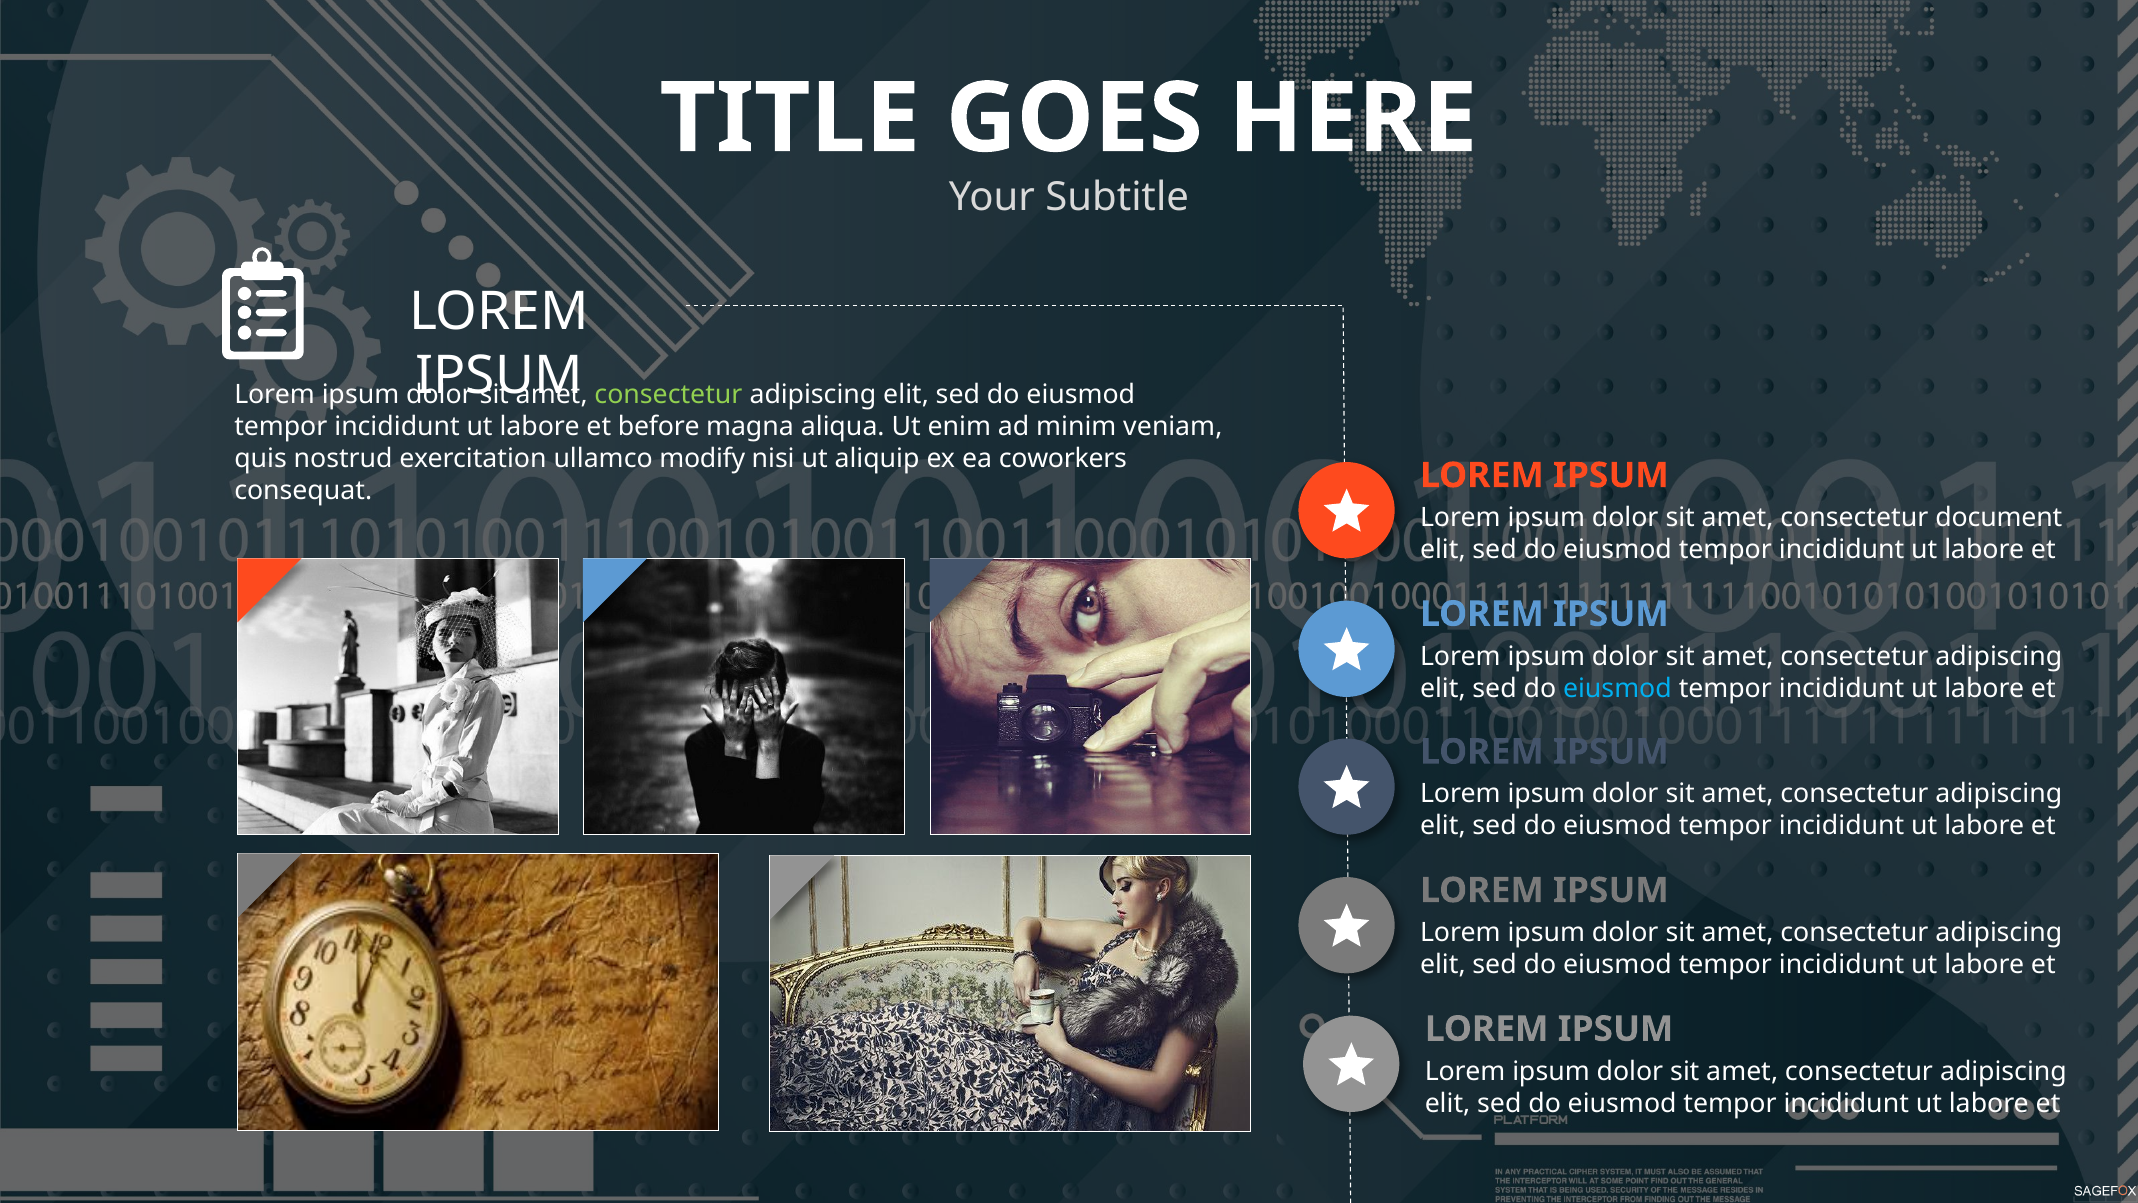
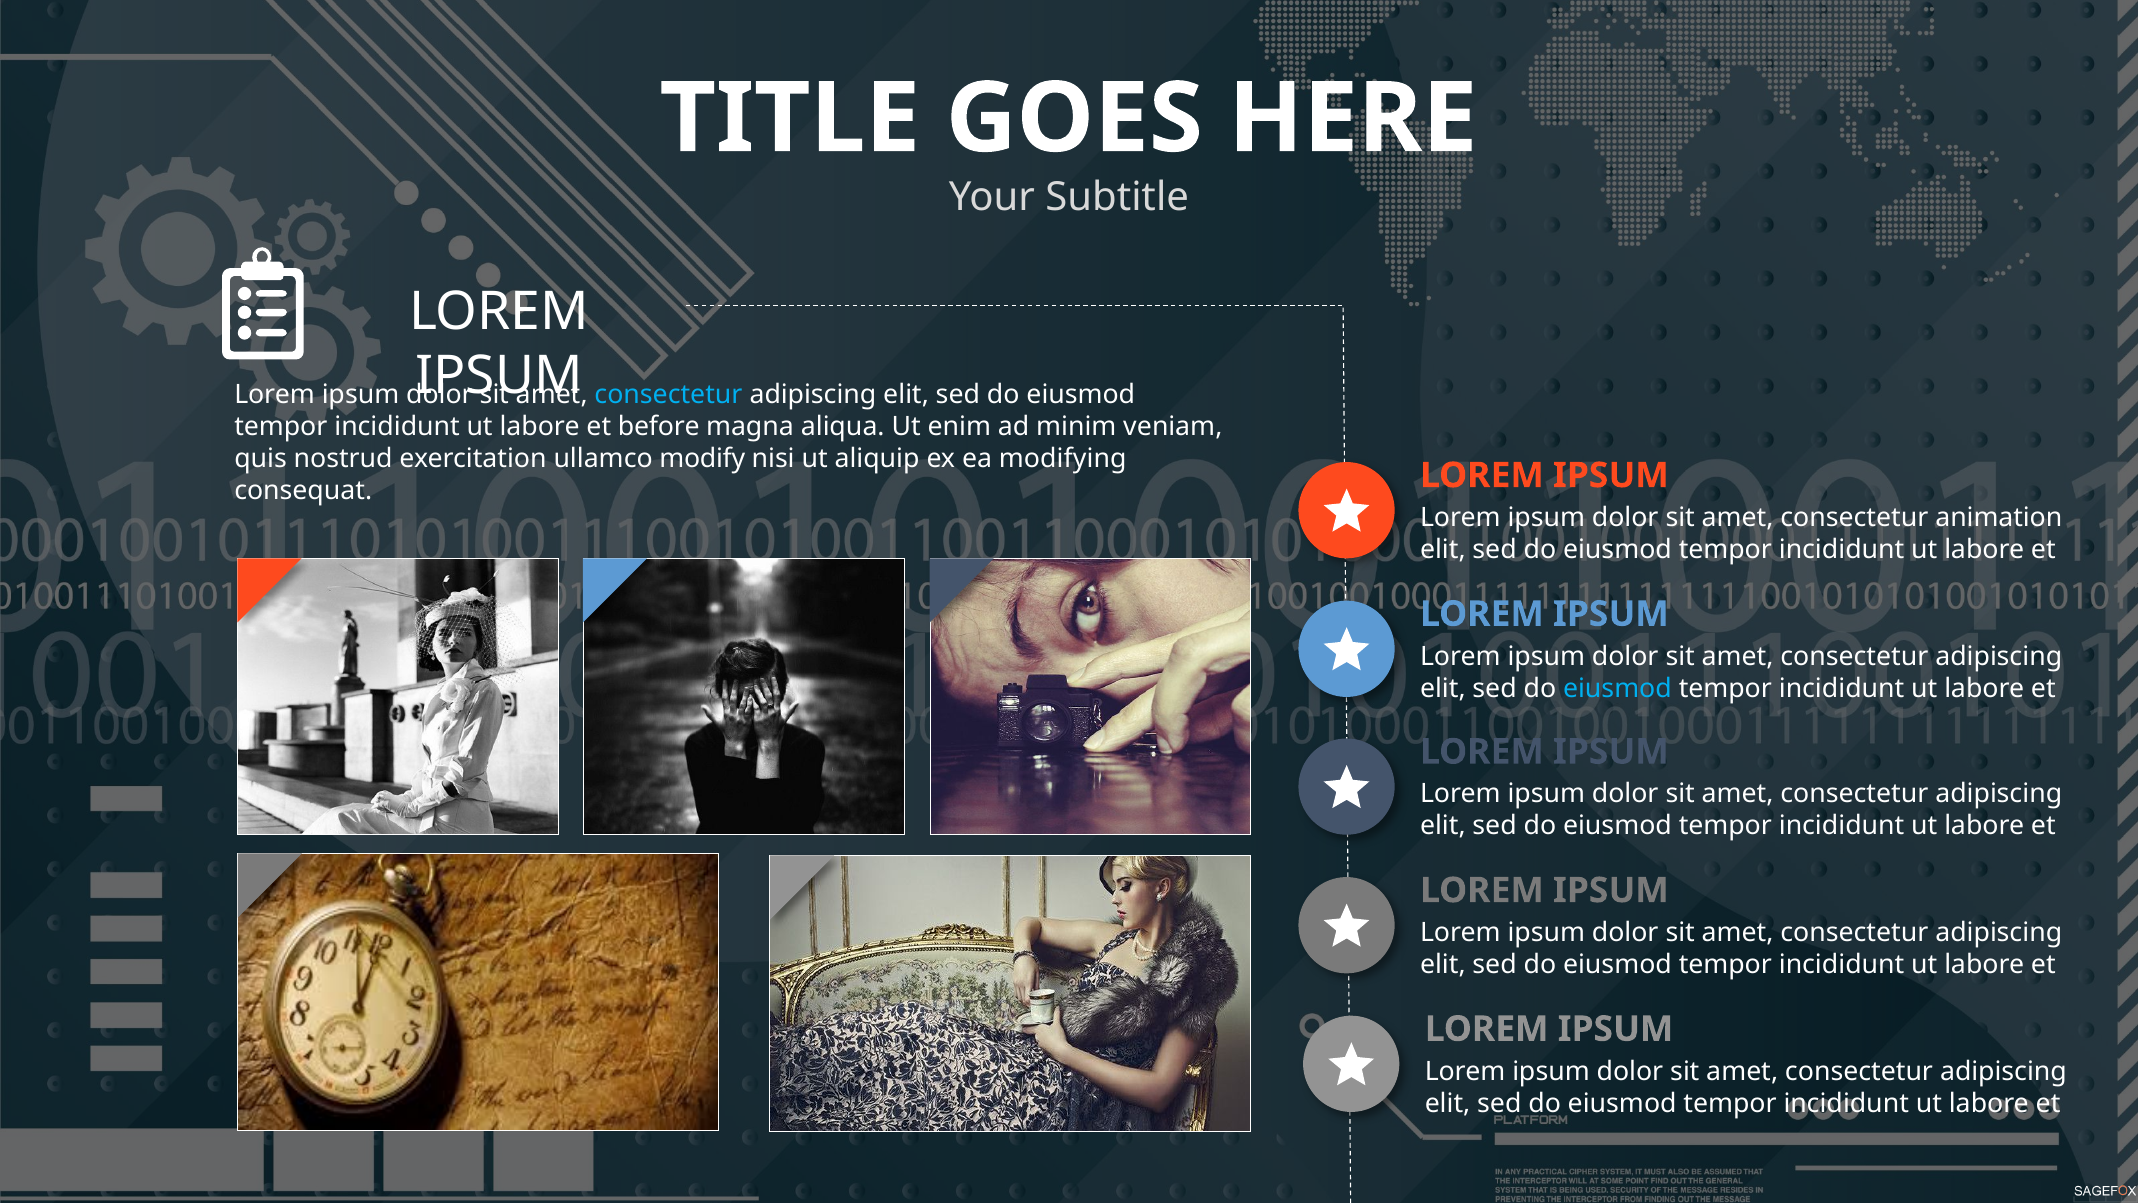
consectetur colour: light green -> light blue (668, 394)
coworkers: coworkers -> modifying (1063, 459)
document: document -> animation (1999, 517)
